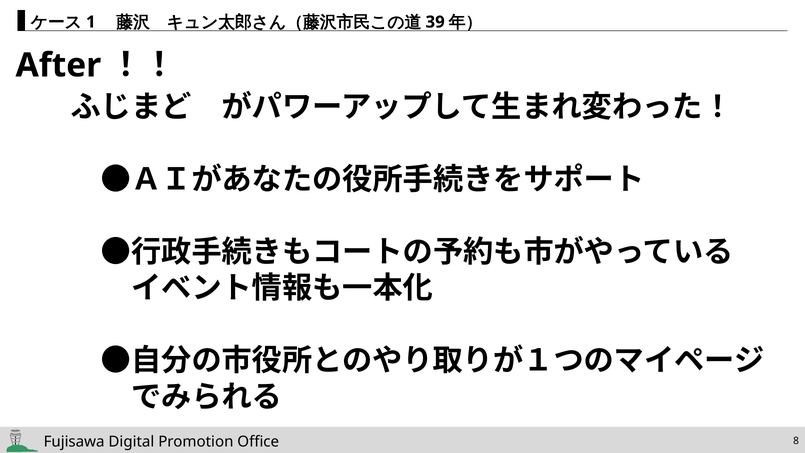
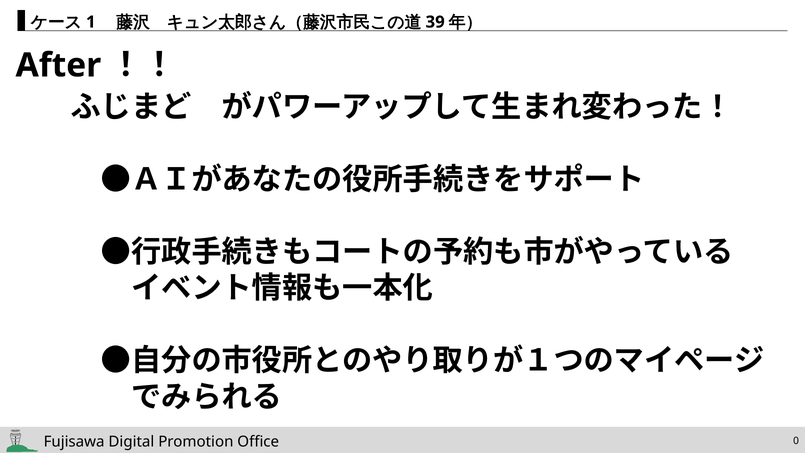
8: 8 -> 0 (796, 441)
